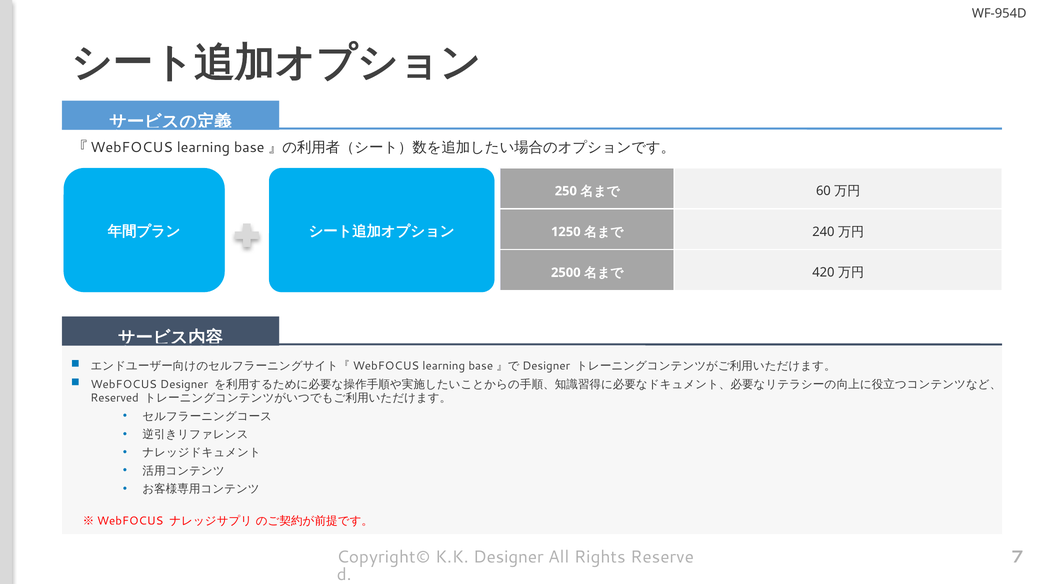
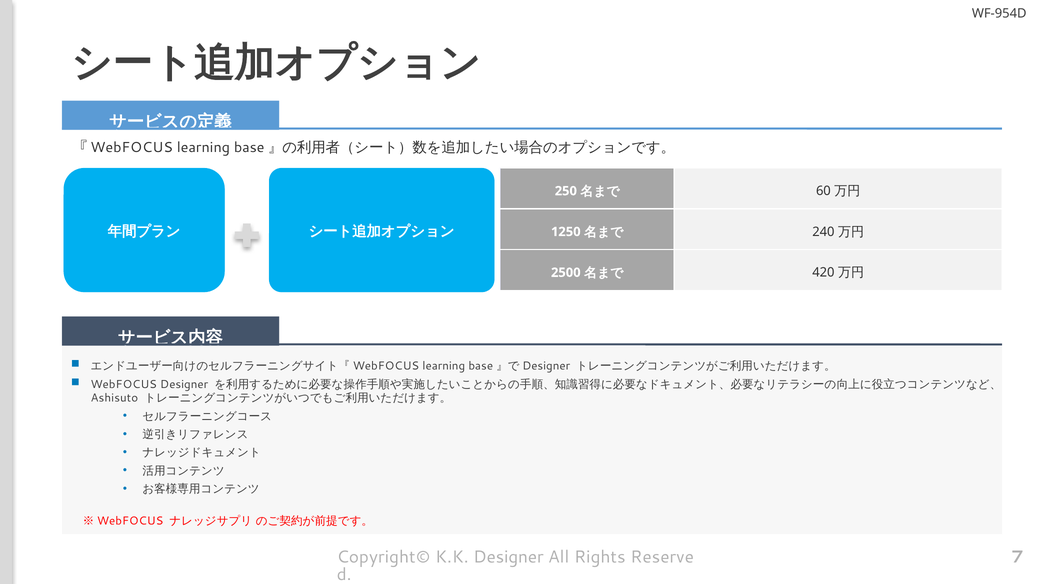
Reserved: Reserved -> Ashisuto (114, 398)
